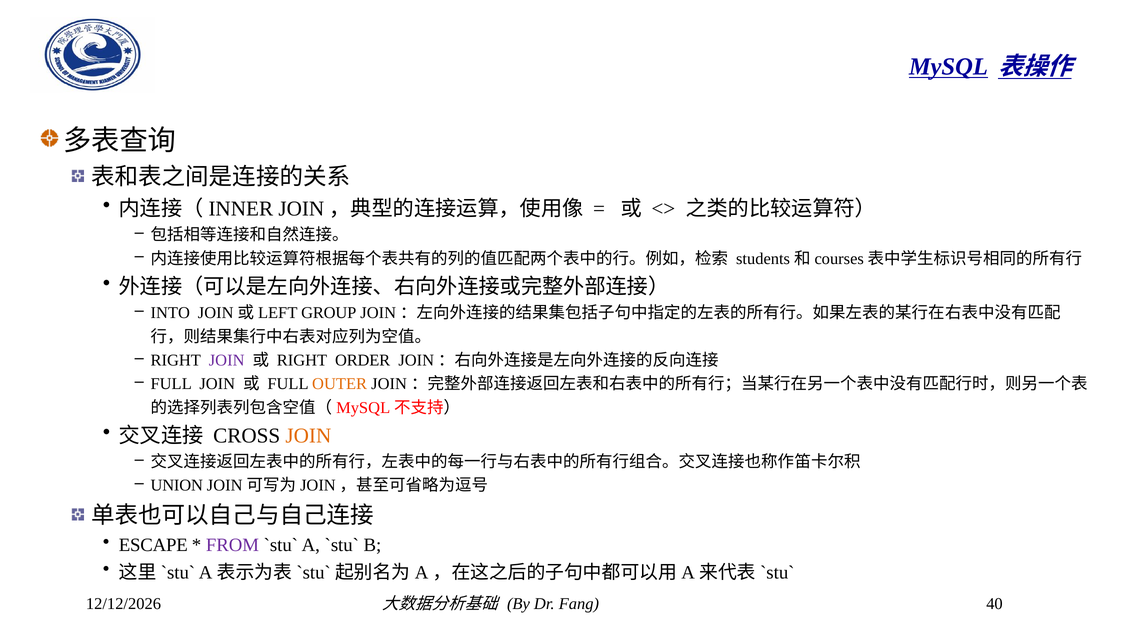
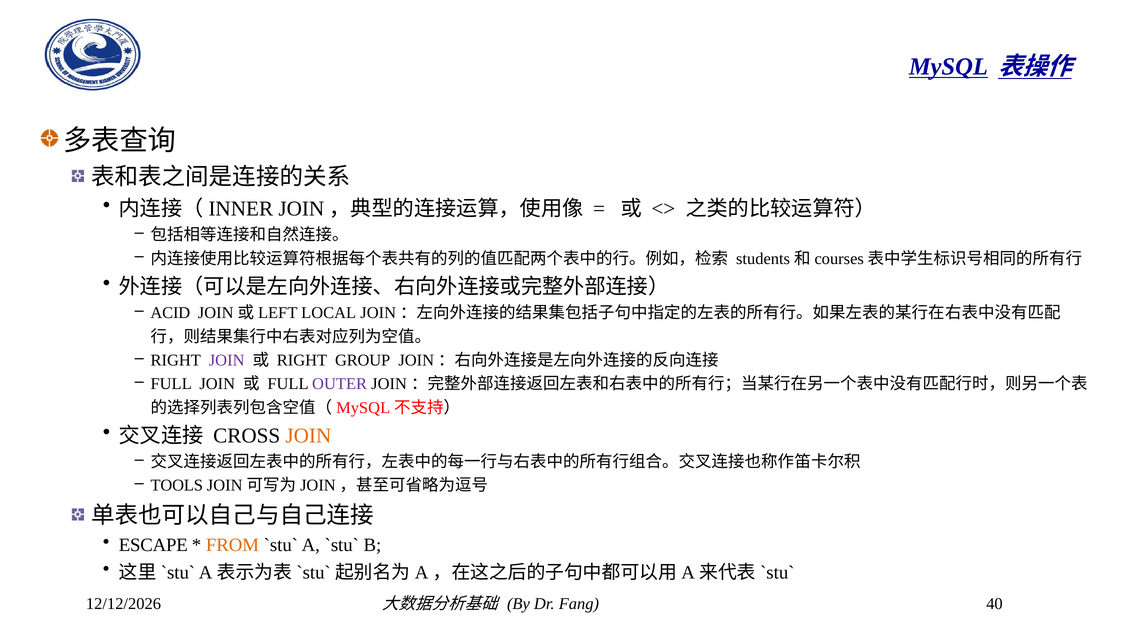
INTO: INTO -> ACID (170, 313)
GROUP: GROUP -> LOCAL (329, 313)
ORDER: ORDER -> GROUP (363, 360)
OUTER colour: orange -> purple (340, 384)
UNION: UNION -> TOOLS (177, 486)
FROM colour: purple -> orange (232, 545)
